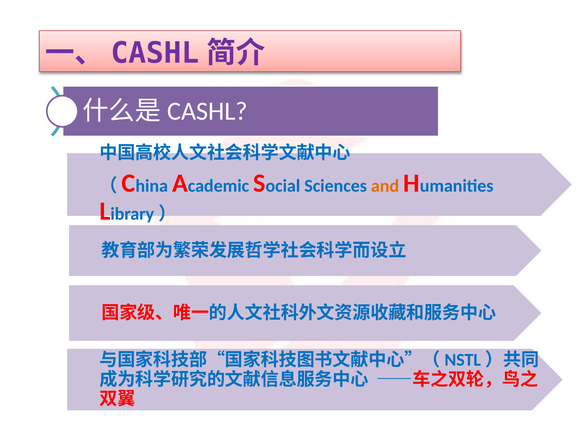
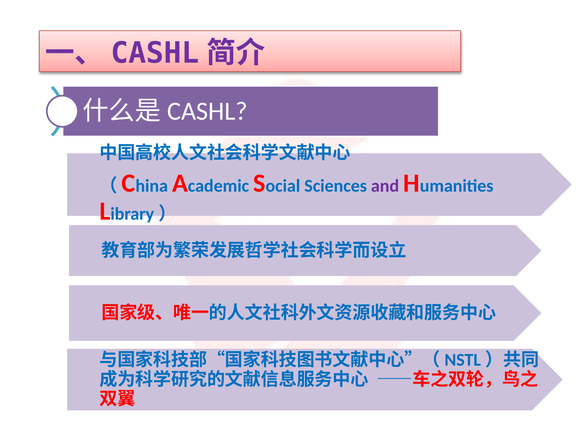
and colour: orange -> purple (385, 186)
